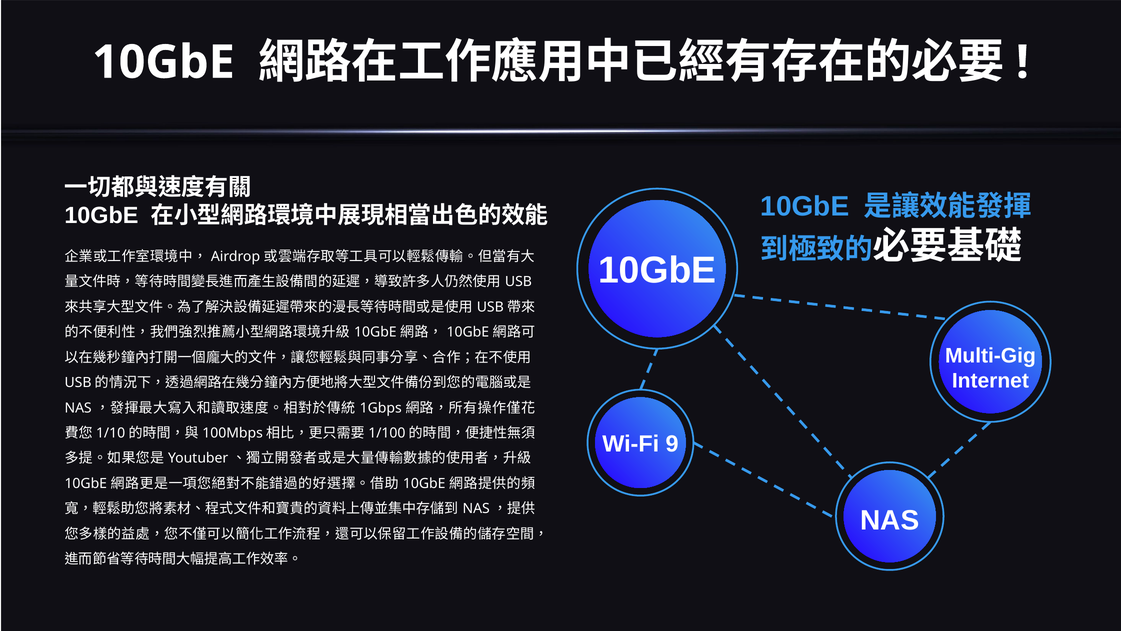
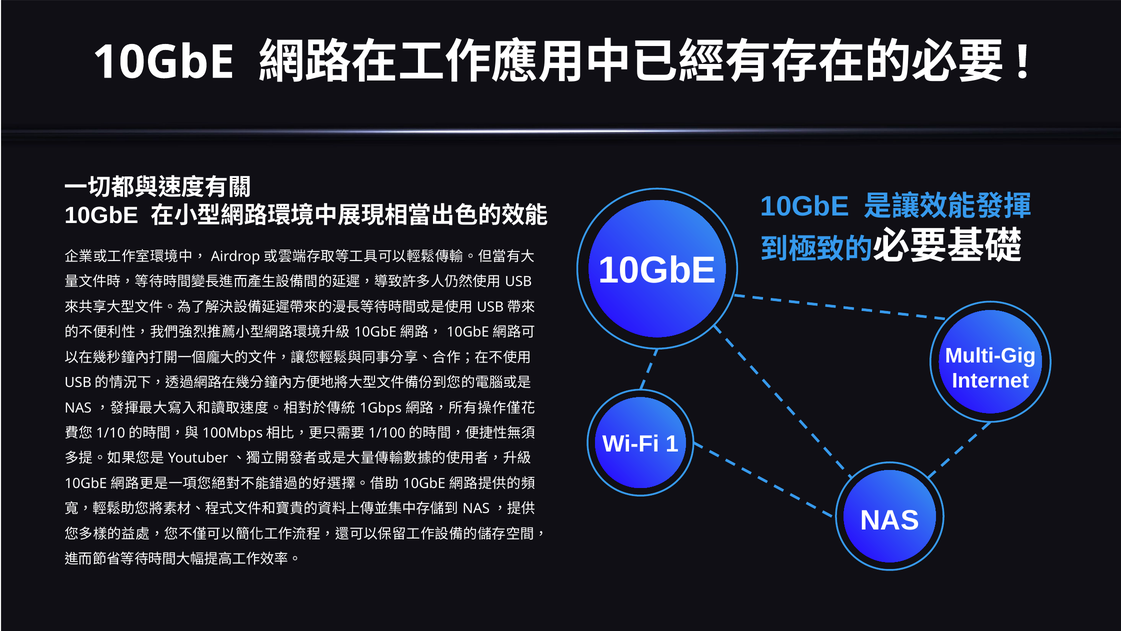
9: 9 -> 1 (672, 444)
